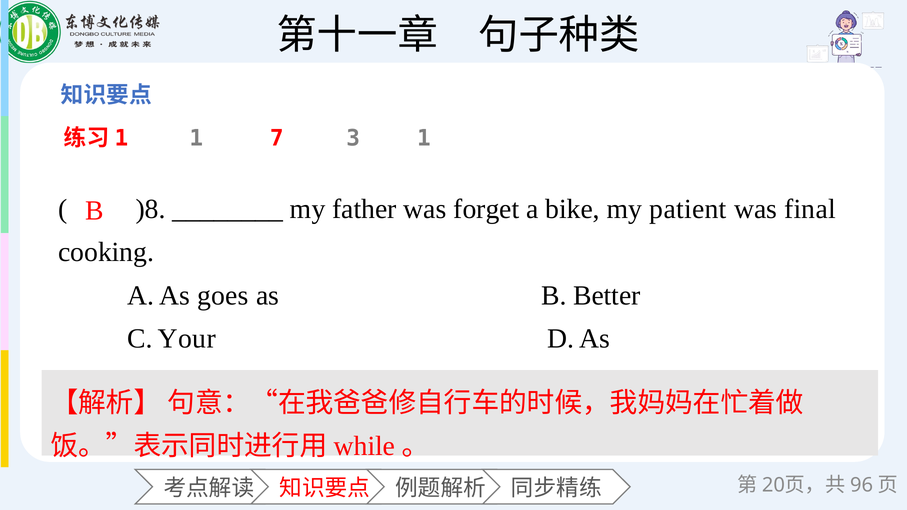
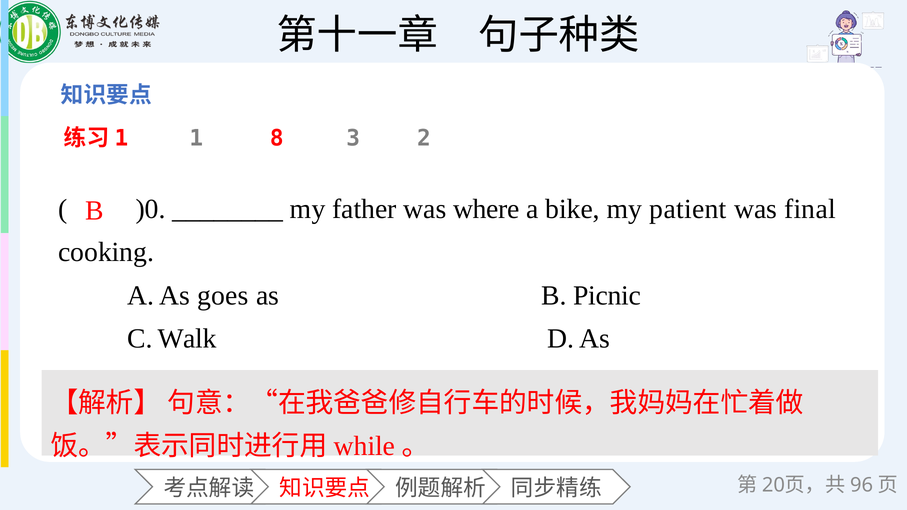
7: 7 -> 8 (277, 138)
3 1: 1 -> 2 (424, 138)
)8: )8 -> )0 (151, 209)
forget: forget -> where (486, 209)
Better: Better -> Picnic (607, 296)
Your: Your -> Walk (187, 339)
